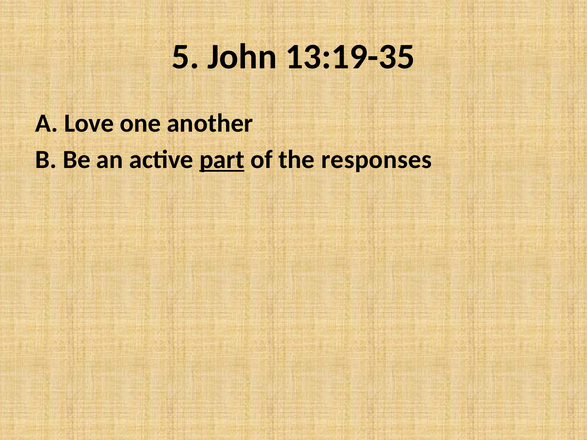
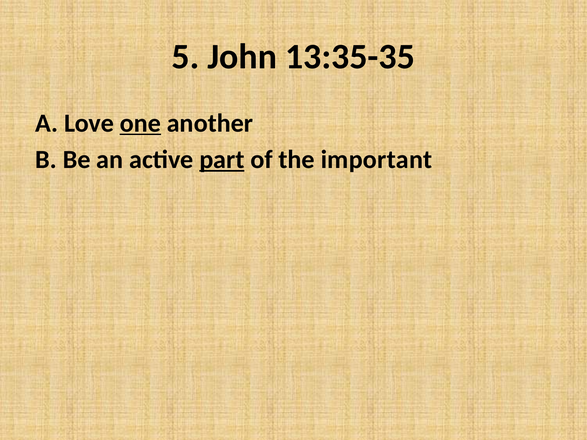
13:19-35: 13:19-35 -> 13:35-35 (350, 57)
one underline: none -> present (140, 123)
responses: responses -> important (376, 160)
